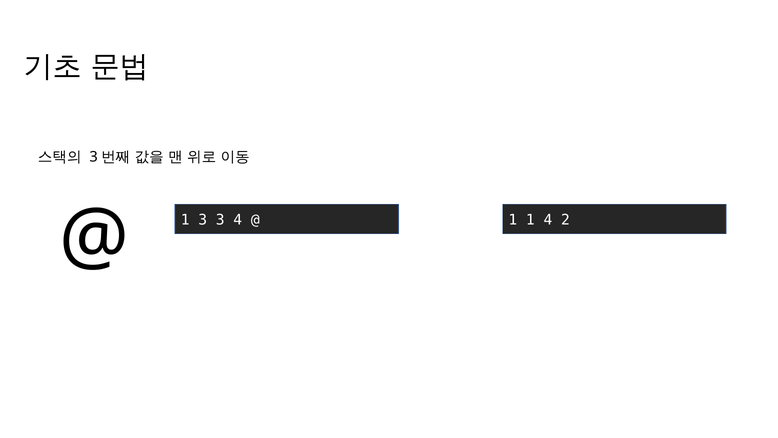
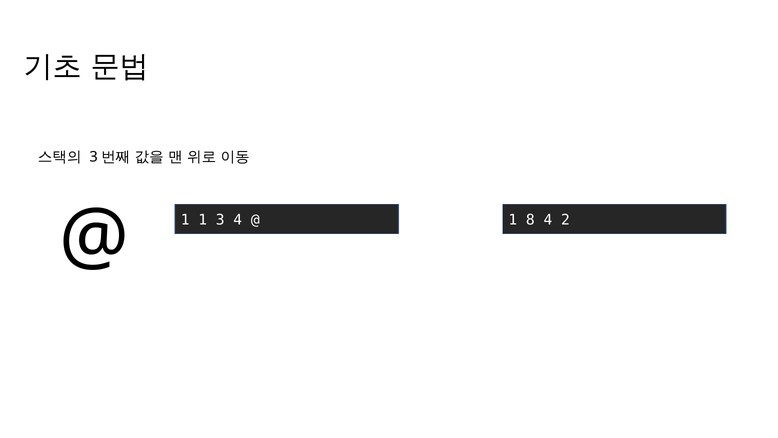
1 3: 3 -> 1 (203, 220)
1 1: 1 -> 8 (530, 220)
